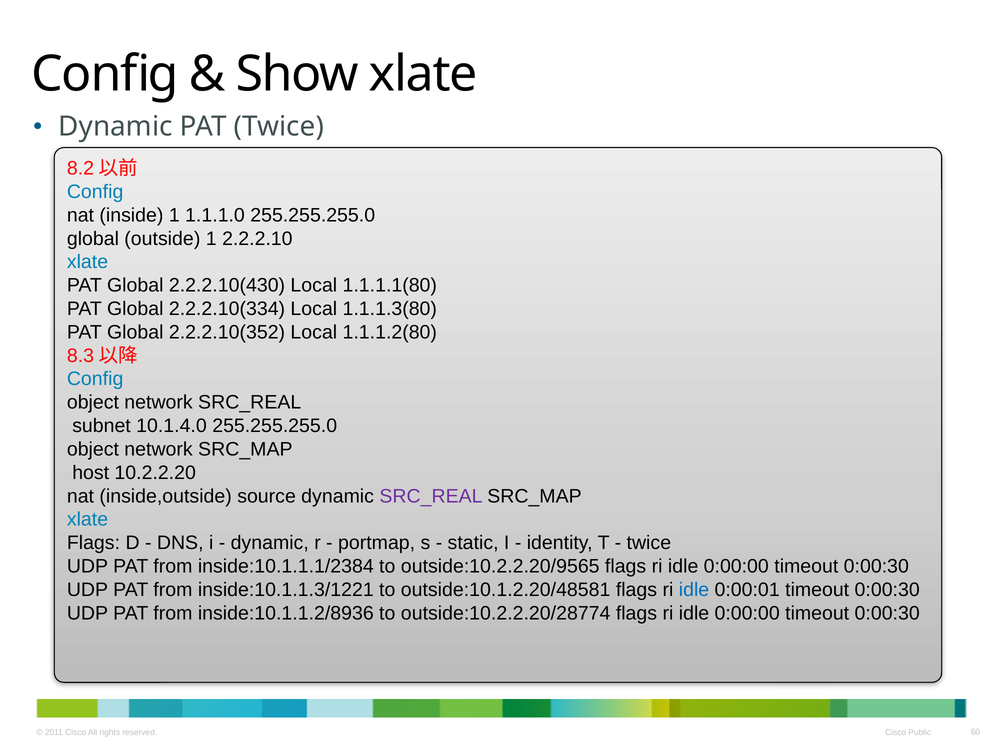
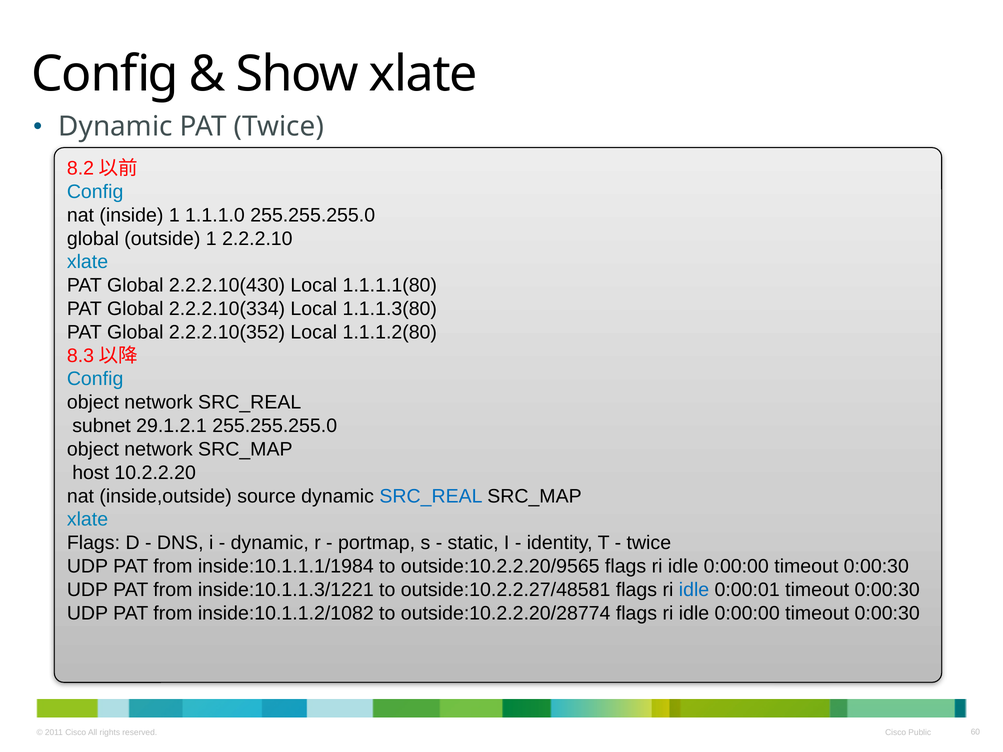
10.1.4.0: 10.1.4.0 -> 29.1.2.1 (171, 426)
SRC_REAL colour: purple -> blue (431, 496)
inside:10.1.1.1/2384: inside:10.1.1.1/2384 -> inside:10.1.1.1/1984 (286, 566)
outside:10.1.2.20/48581: outside:10.1.2.20/48581 -> outside:10.2.2.27/48581 (506, 590)
inside:10.1.1.2/8936: inside:10.1.1.2/8936 -> inside:10.1.1.2/1082 (286, 613)
